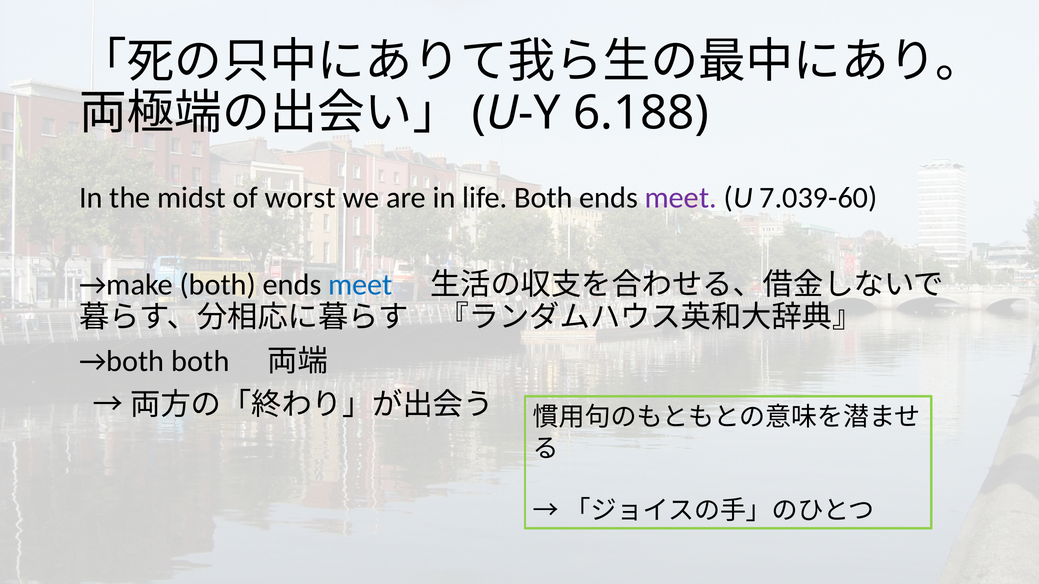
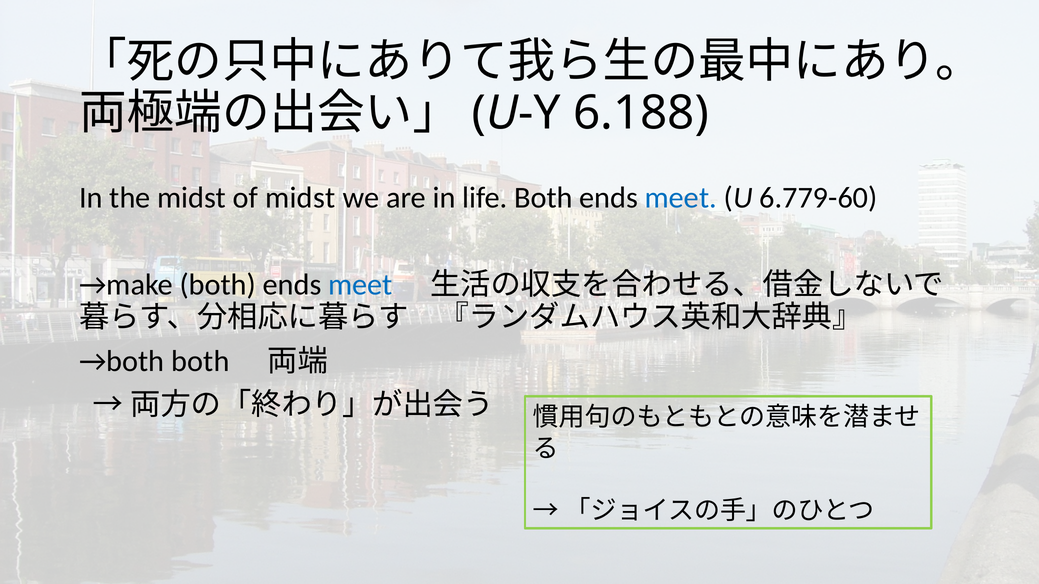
of worst: worst -> midst (300, 198)
meet colour: purple -> blue (681, 198)
7.039-60: 7.039-60 -> 6.779-60 (818, 198)
